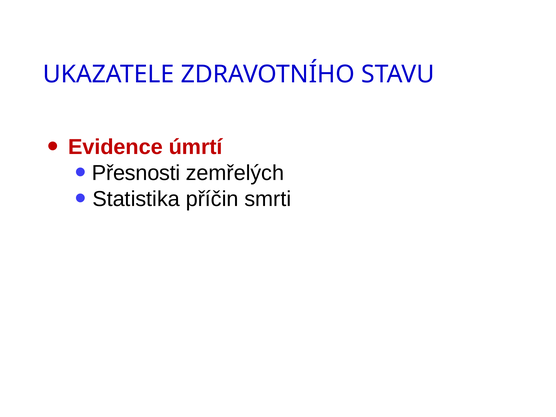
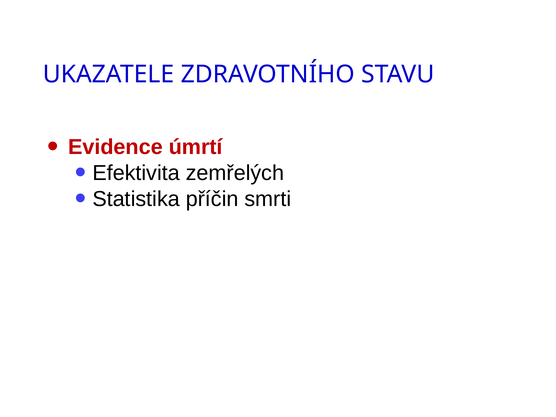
Přesnosti: Přesnosti -> Efektivita (136, 173)
